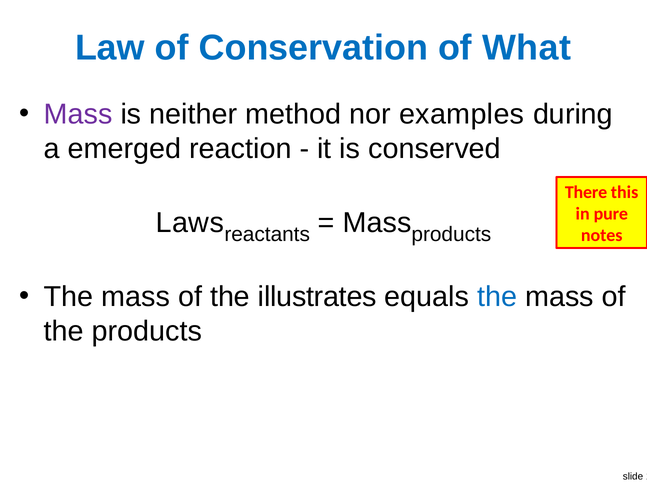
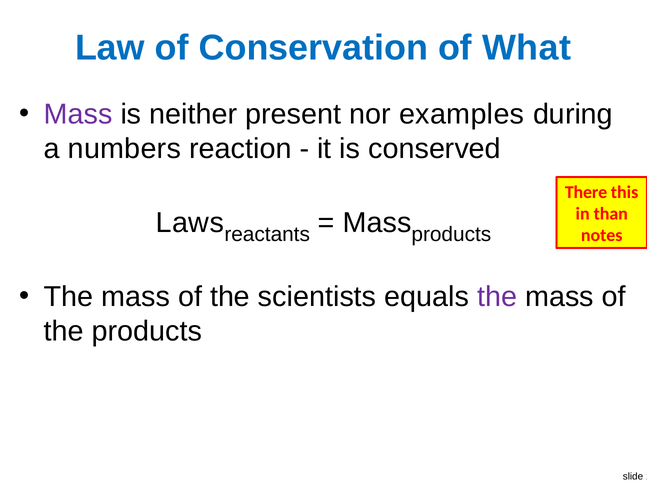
method: method -> present (293, 114)
emerged: emerged -> numbers (124, 149)
pure: pure -> than (611, 214)
illustrates: illustrates -> scientists (317, 297)
the colour: blue -> purple (497, 297)
